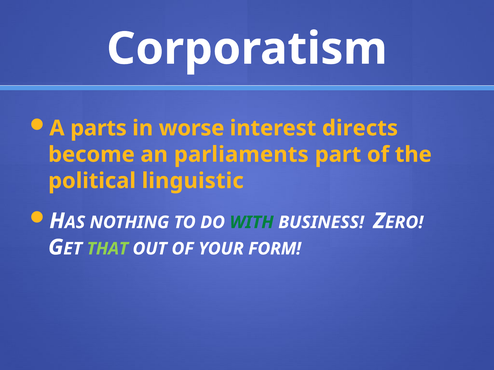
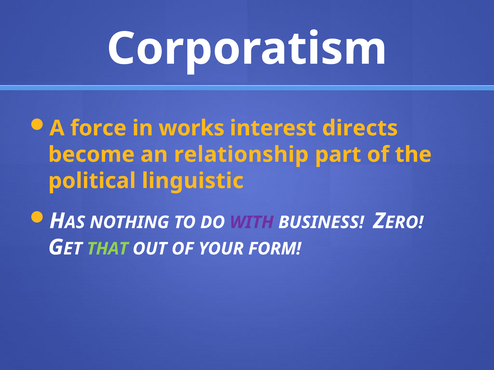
parts: parts -> force (98, 128)
worse: worse -> works (192, 128)
parliaments: parliaments -> relationship (241, 155)
WITH colour: green -> purple (252, 223)
